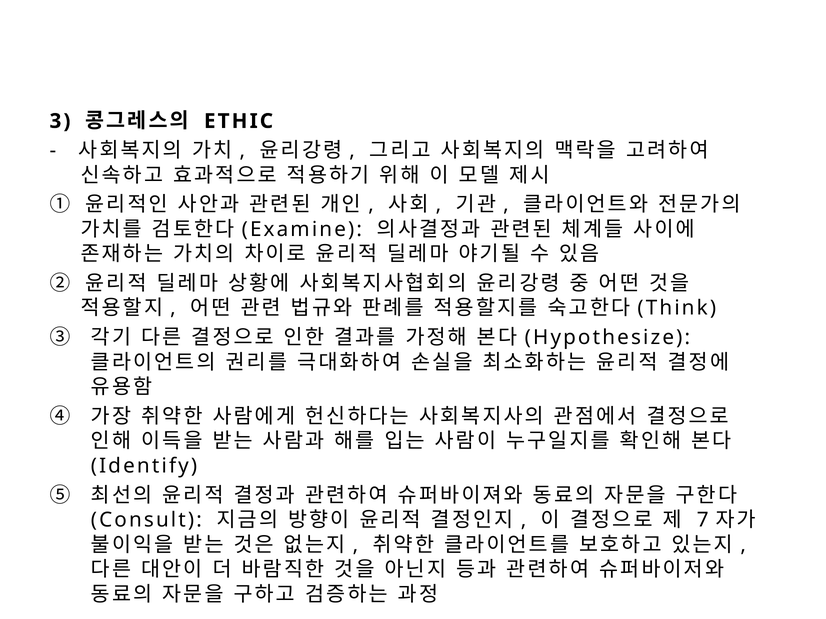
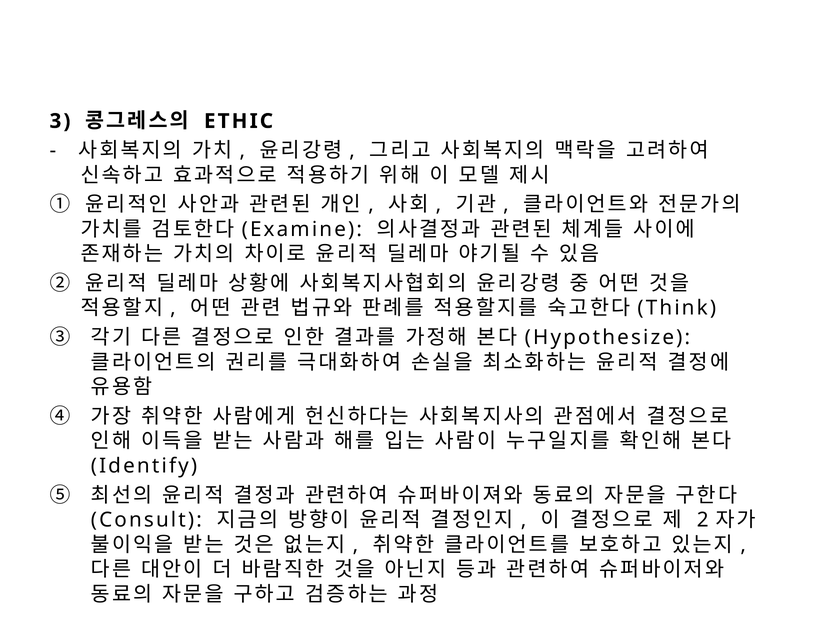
7: 7 -> 2 (703, 520)
